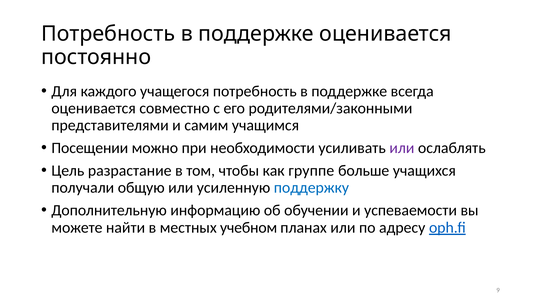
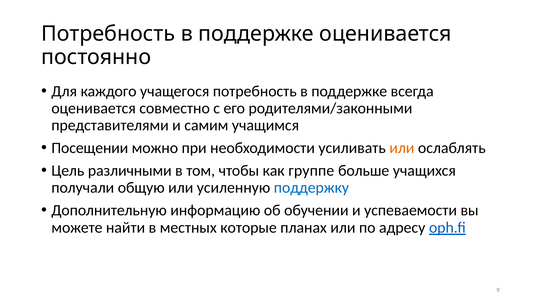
или colour: purple -> orange (402, 148)
разрастание: разрастание -> различными (130, 171)
учебном: учебном -> которые (249, 228)
